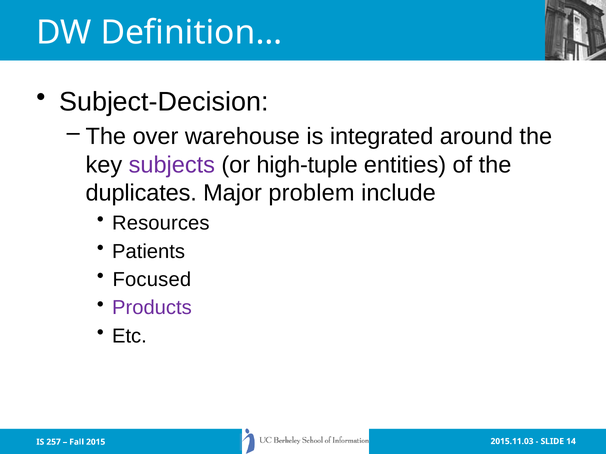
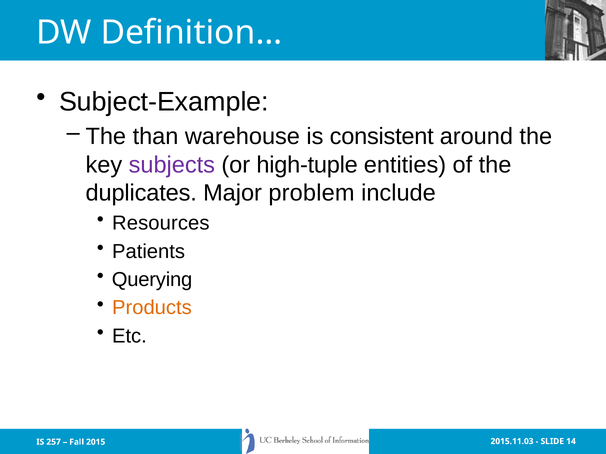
Subject-Decision: Subject-Decision -> Subject-Example (164, 102)
over: over -> than (156, 137)
integrated: integrated -> consistent (382, 137)
Focused: Focused -> Querying (152, 280)
Products colour: purple -> orange (152, 308)
